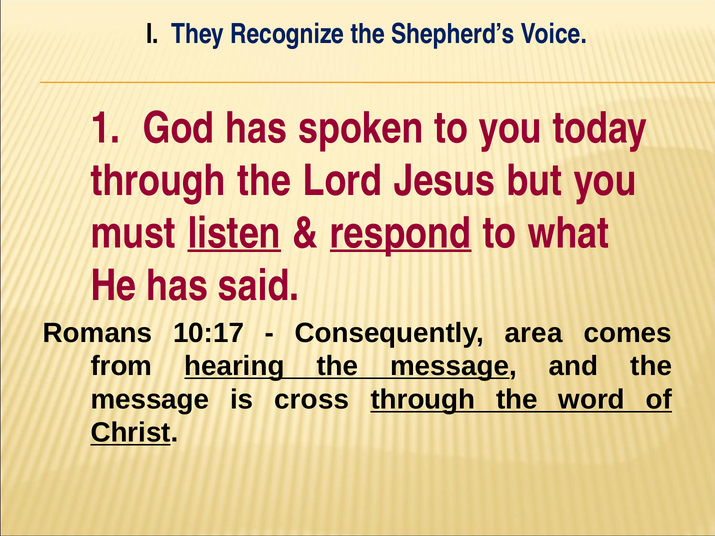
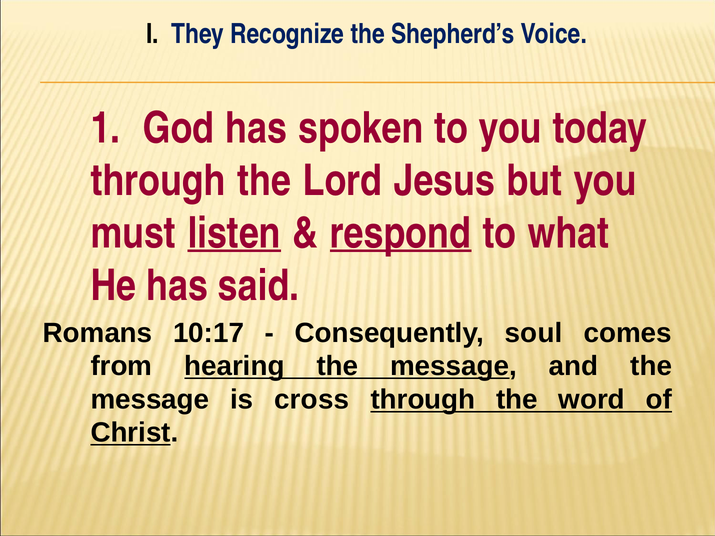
area: area -> soul (534, 333)
